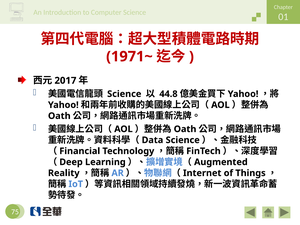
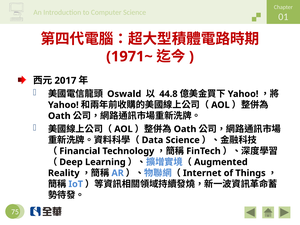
Science: Science -> Oswald (124, 94)
